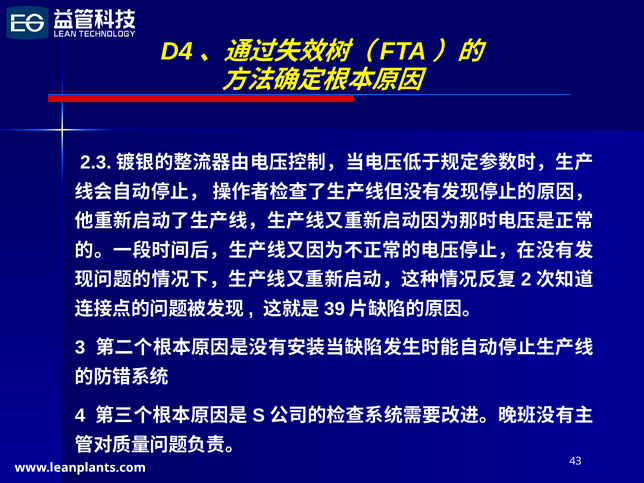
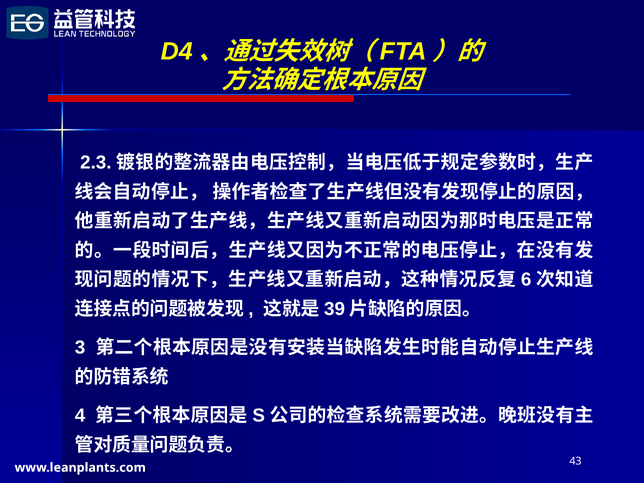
2: 2 -> 6 (526, 280)
